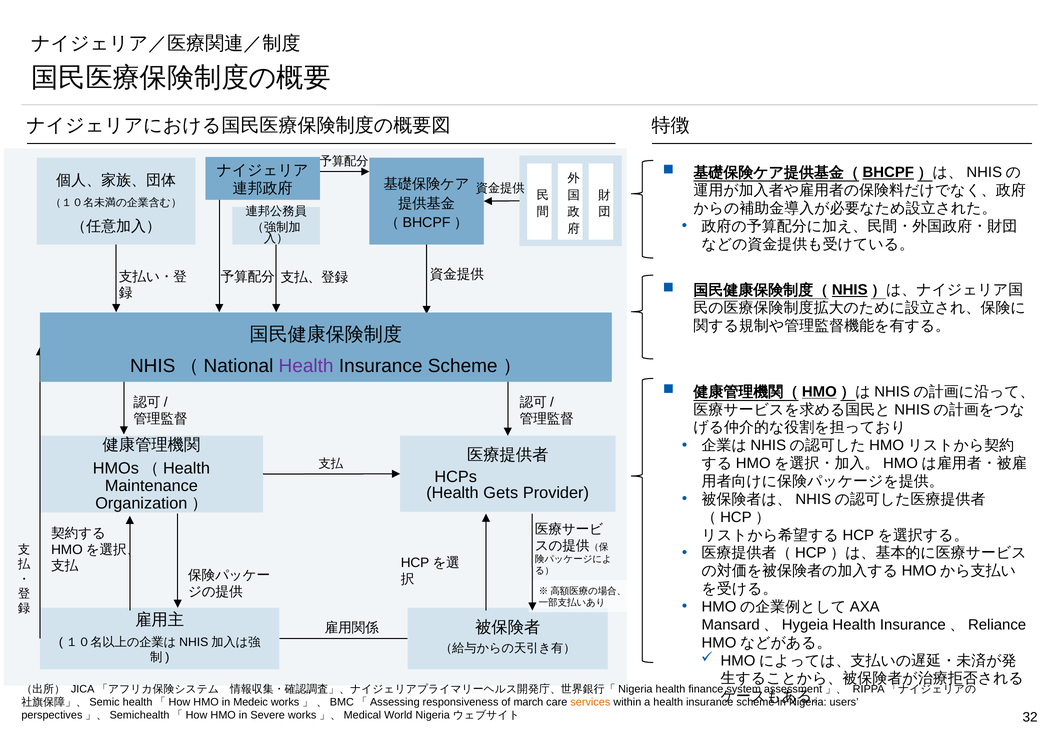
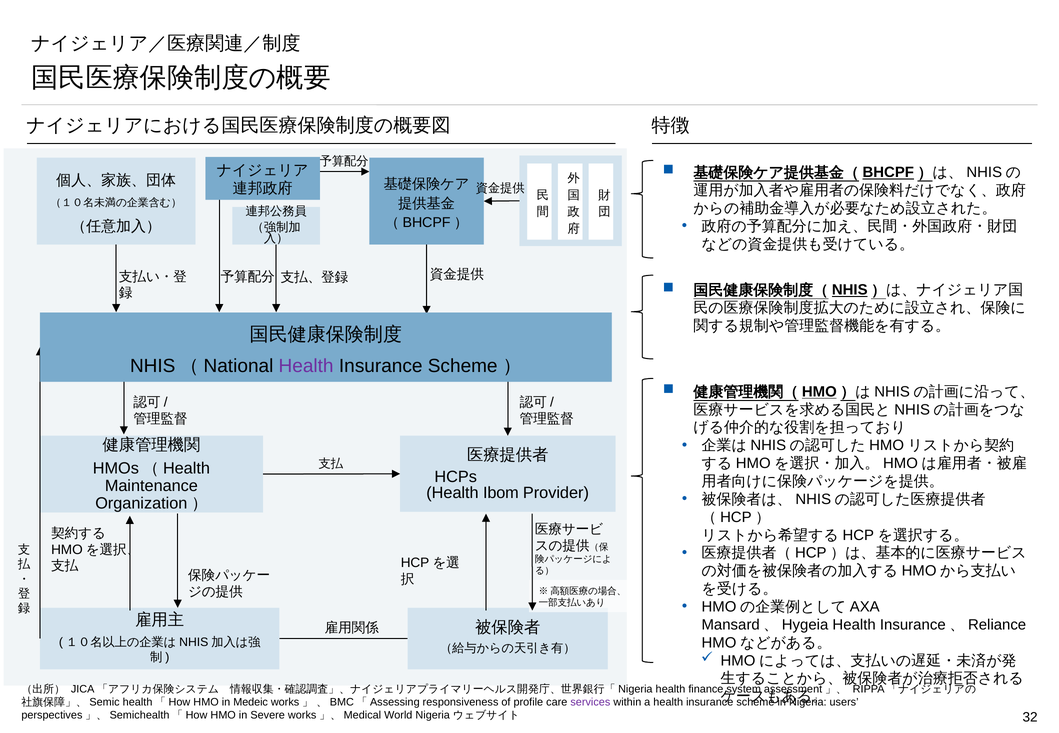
Gets: Gets -> Ibom (501, 493)
march: march -> profile (528, 702)
services colour: orange -> purple (590, 702)
